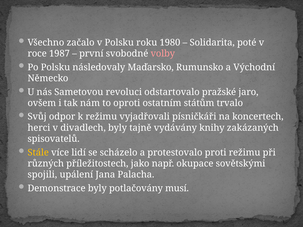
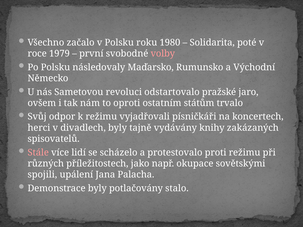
1987: 1987 -> 1979 (59, 54)
Stále colour: yellow -> pink (38, 153)
musí: musí -> stalo (177, 188)
